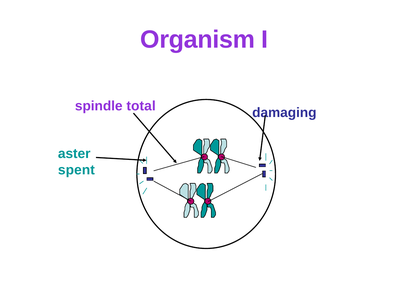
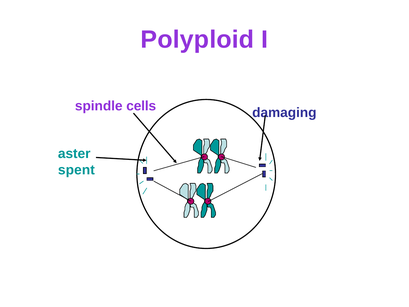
Organism: Organism -> Polyploid (197, 40)
total: total -> cells (141, 106)
